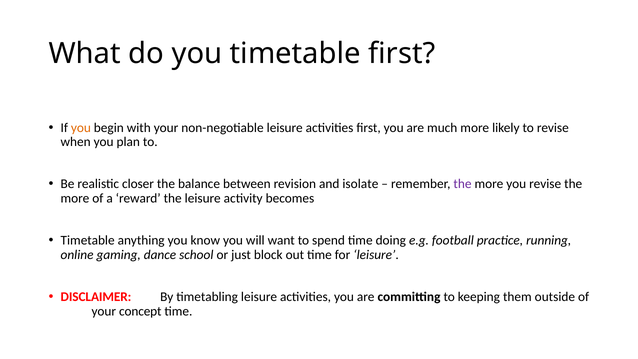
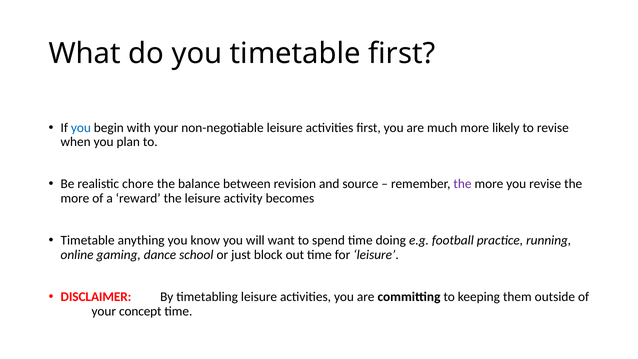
you colour: orange -> blue (81, 128)
closer: closer -> chore (138, 184)
isolate: isolate -> source (360, 184)
